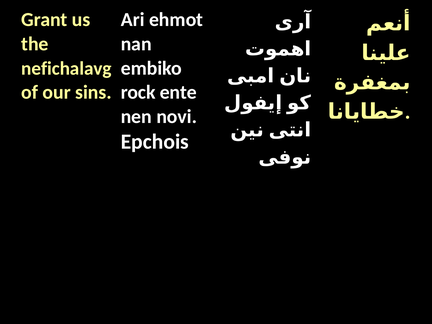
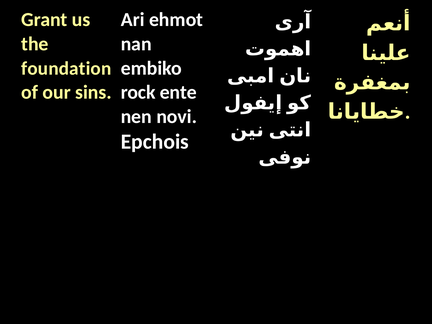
nefichalavg: nefichalavg -> foundation (66, 68)
